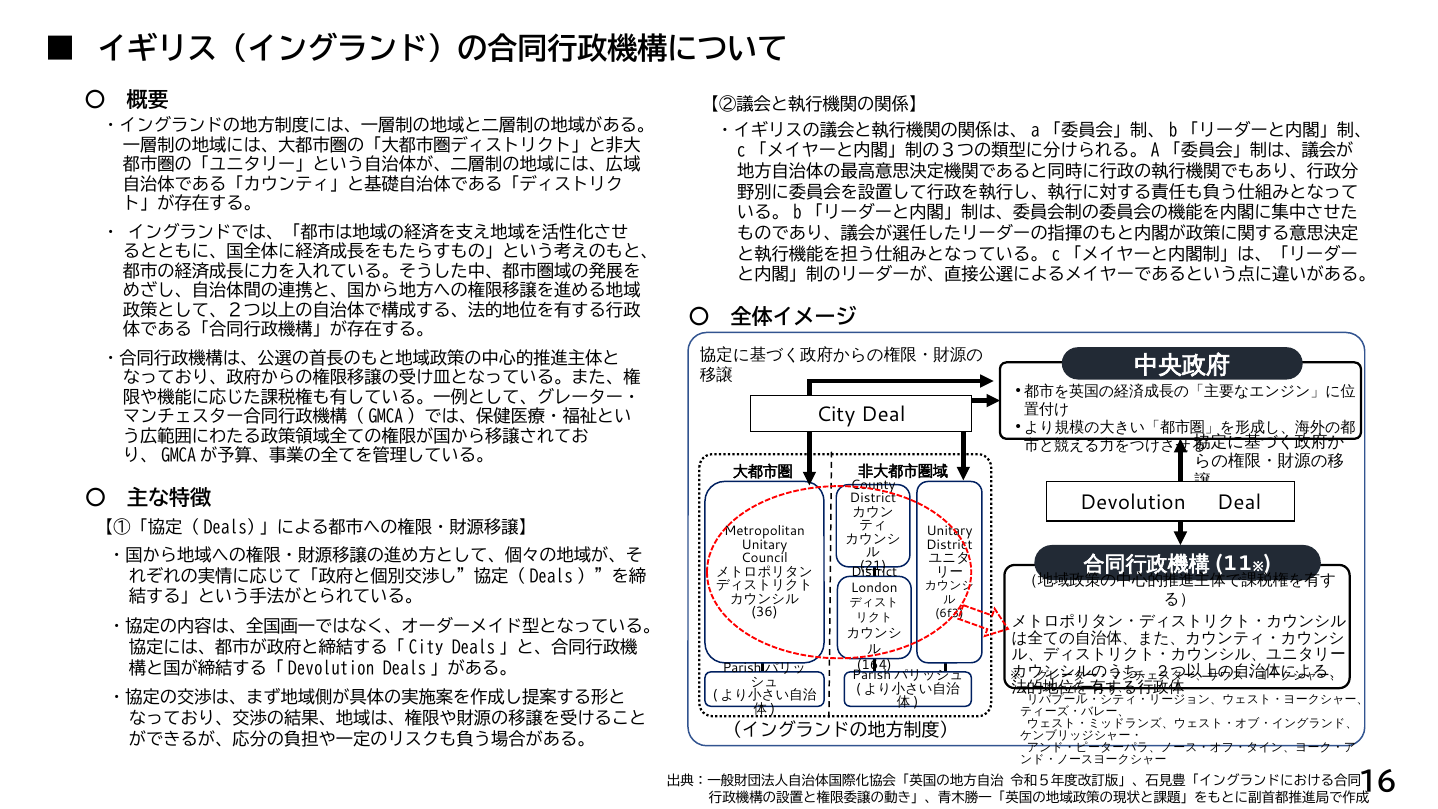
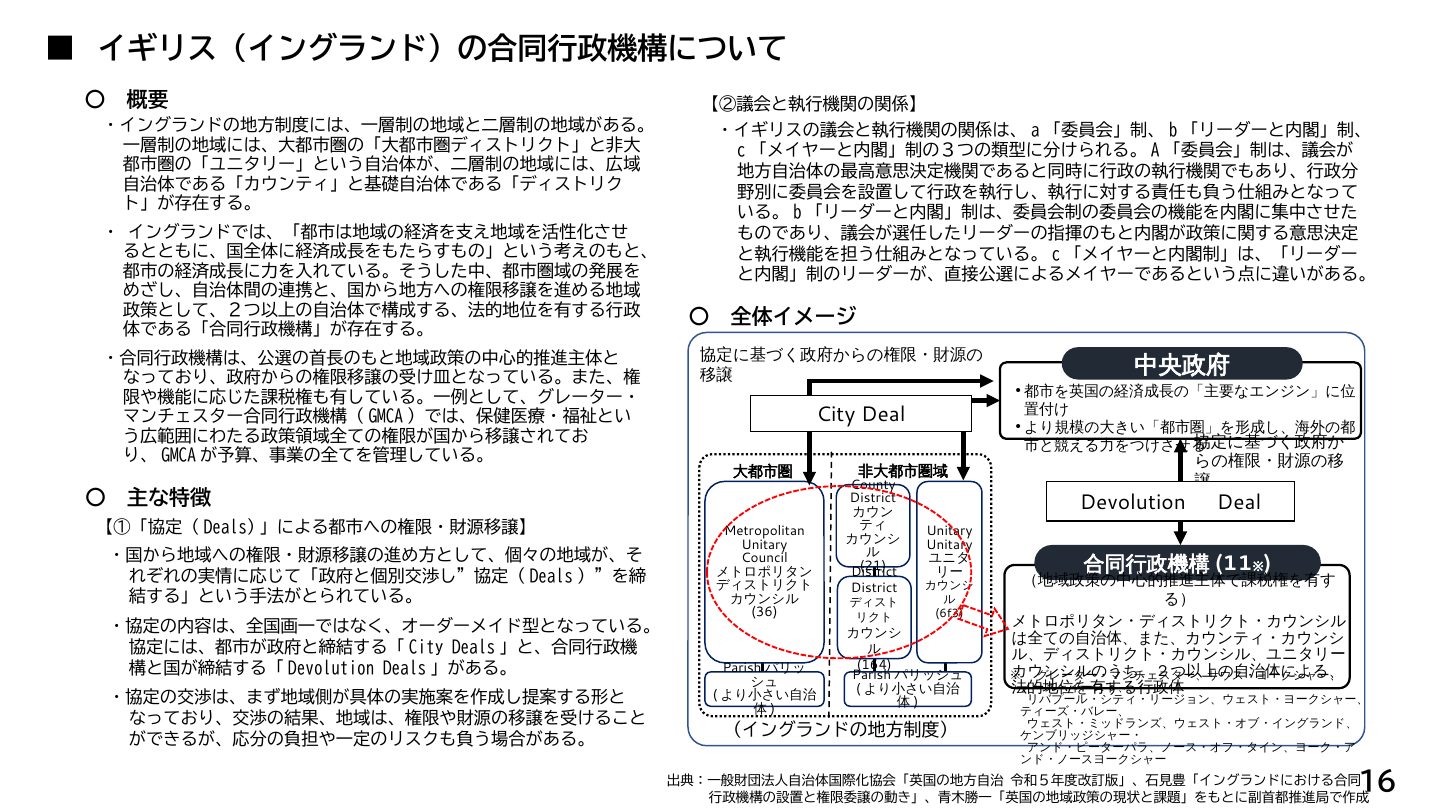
District: District -> Unitary (949, 545)
London: London -> District (874, 588)
